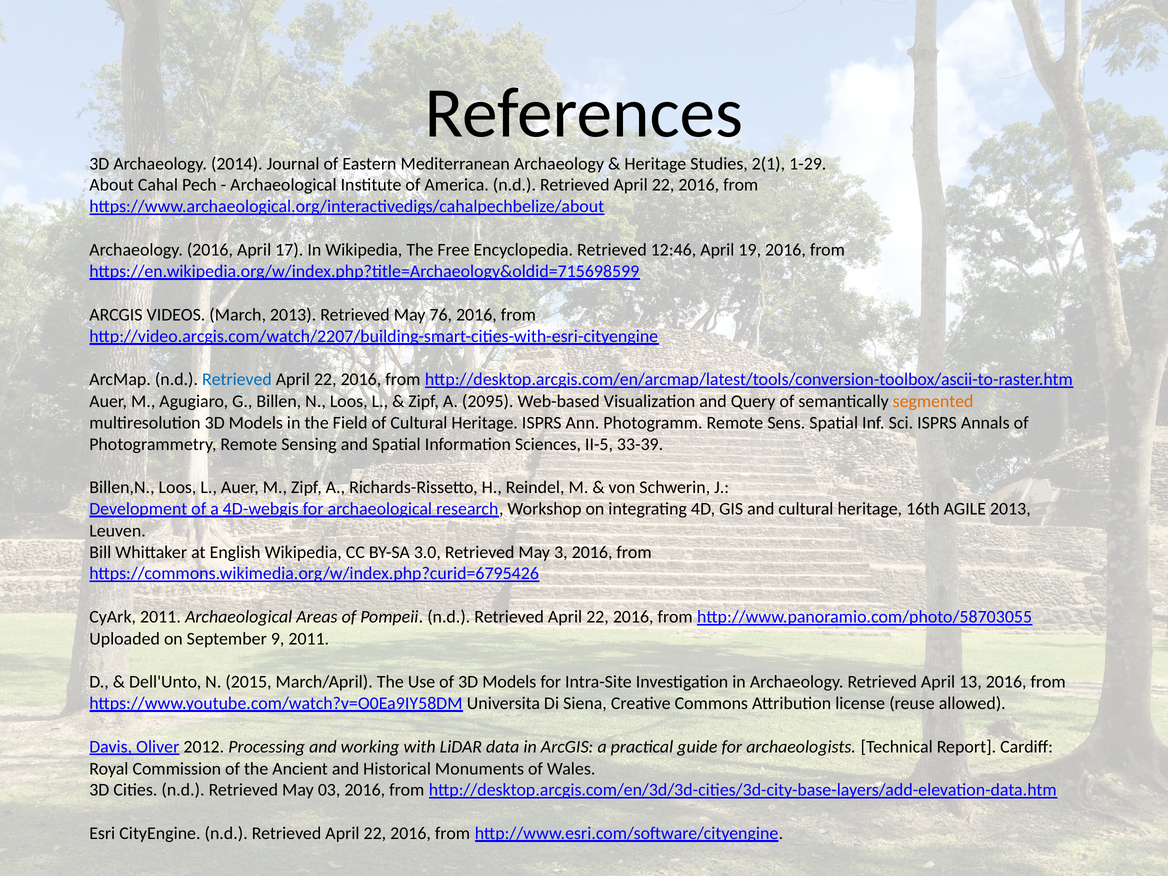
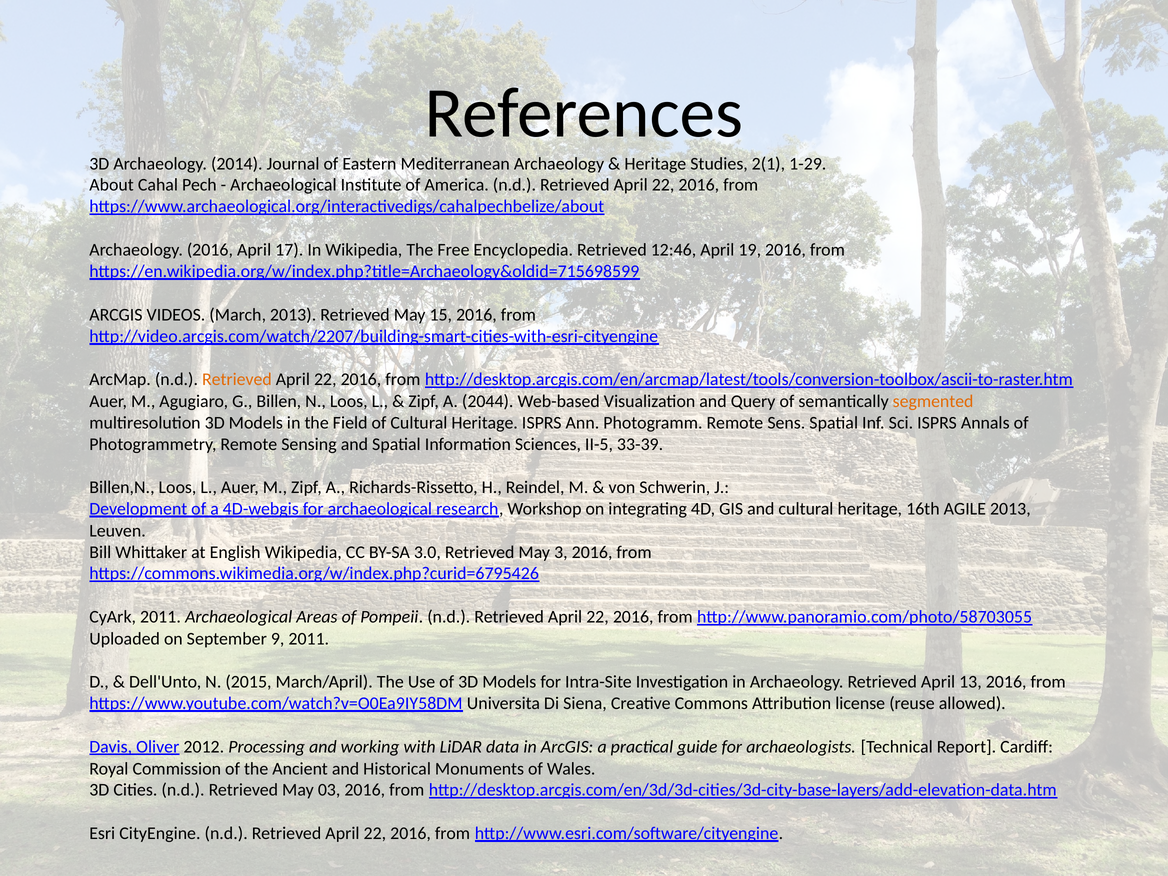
76: 76 -> 15 (441, 315)
Retrieved colour: blue -> orange (237, 380)
2095: 2095 -> 2044 (488, 402)
